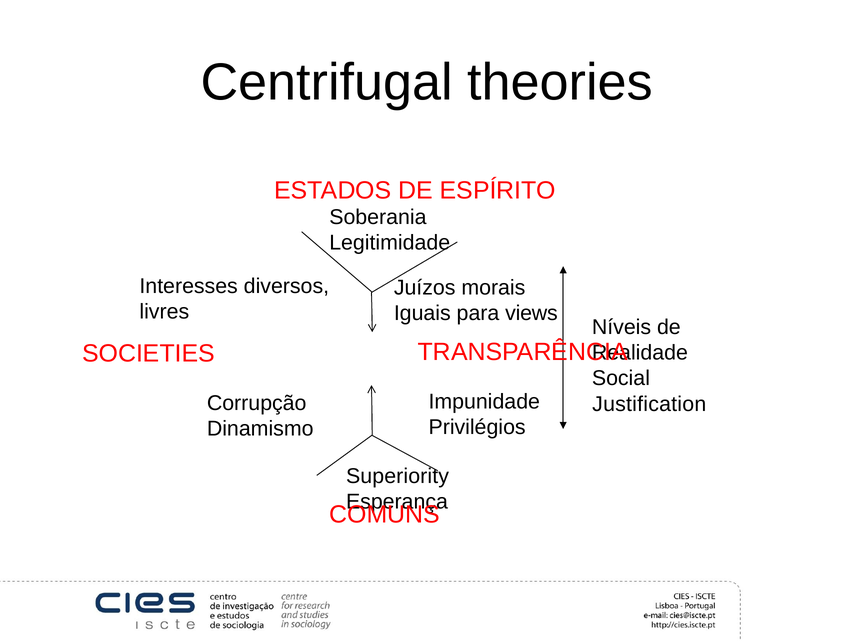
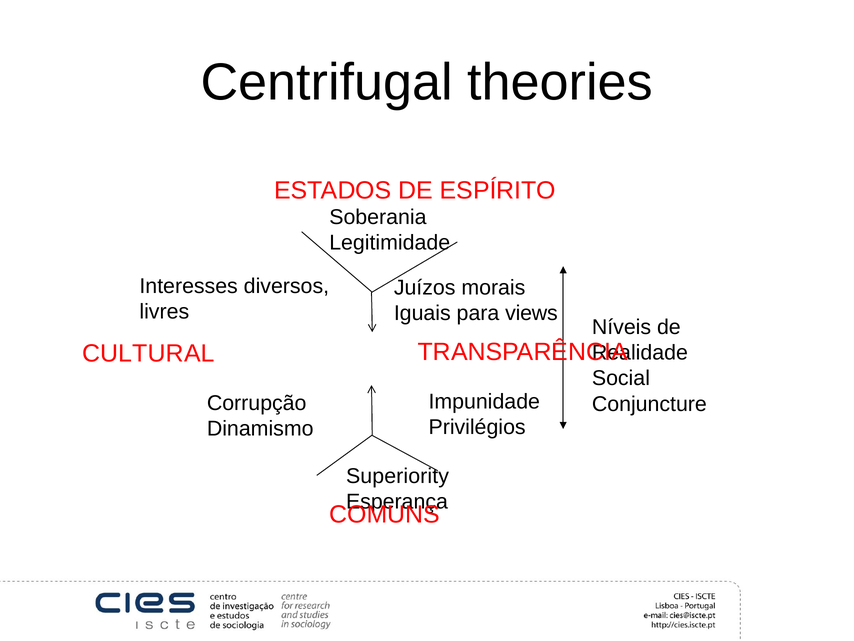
SOCIETIES: SOCIETIES -> CULTURAL (148, 353)
Justification: Justification -> Conjuncture (649, 404)
